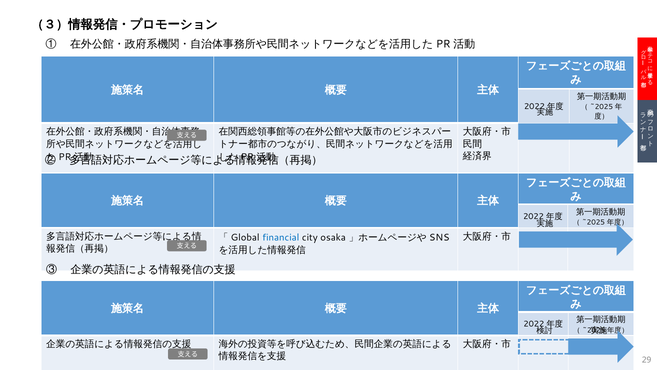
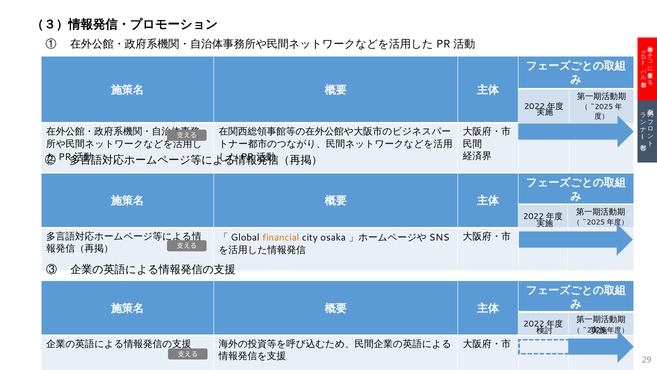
financial colour: blue -> orange (281, 237)
